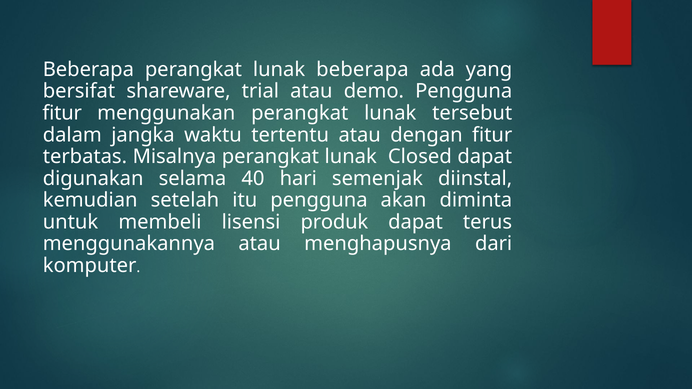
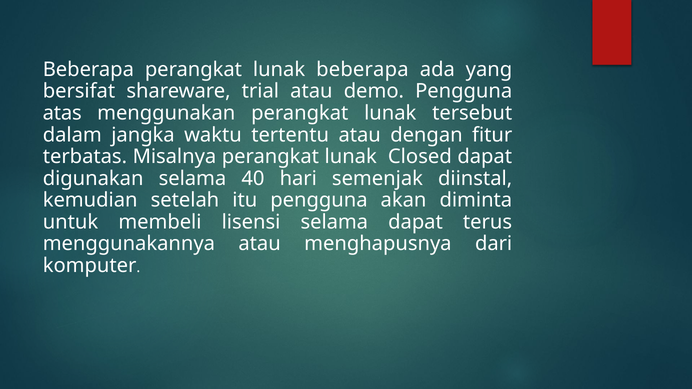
fitur: fitur -> atas (62, 113)
lisensi produk: produk -> selama (334, 222)
